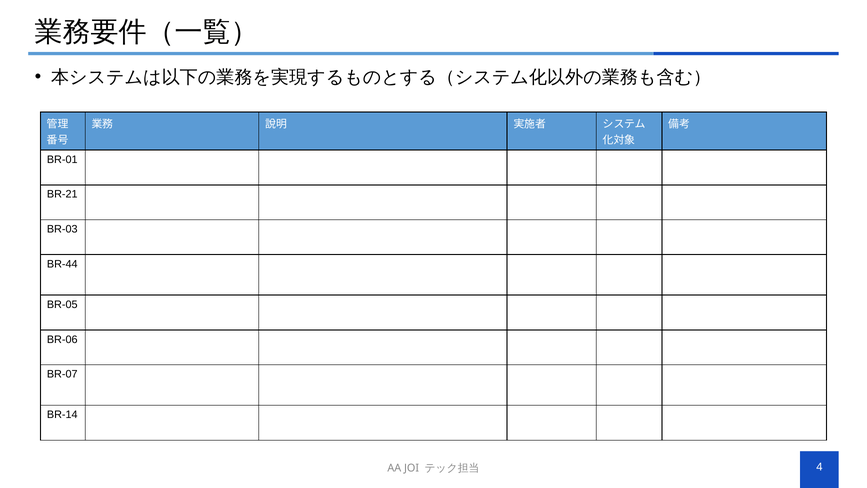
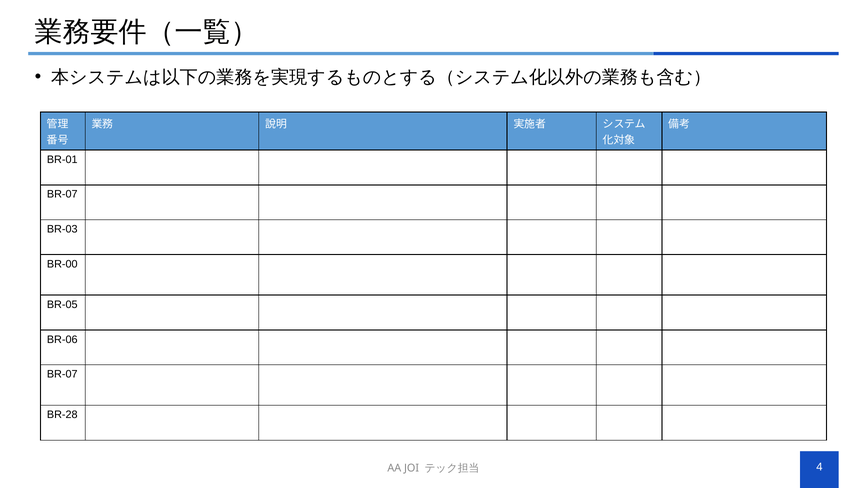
BR-21: BR-21 -> BR-07 (62, 194)
BR-44: BR-44 -> BR-00 (62, 264)
BR-14: BR-14 -> BR-28 (62, 415)
